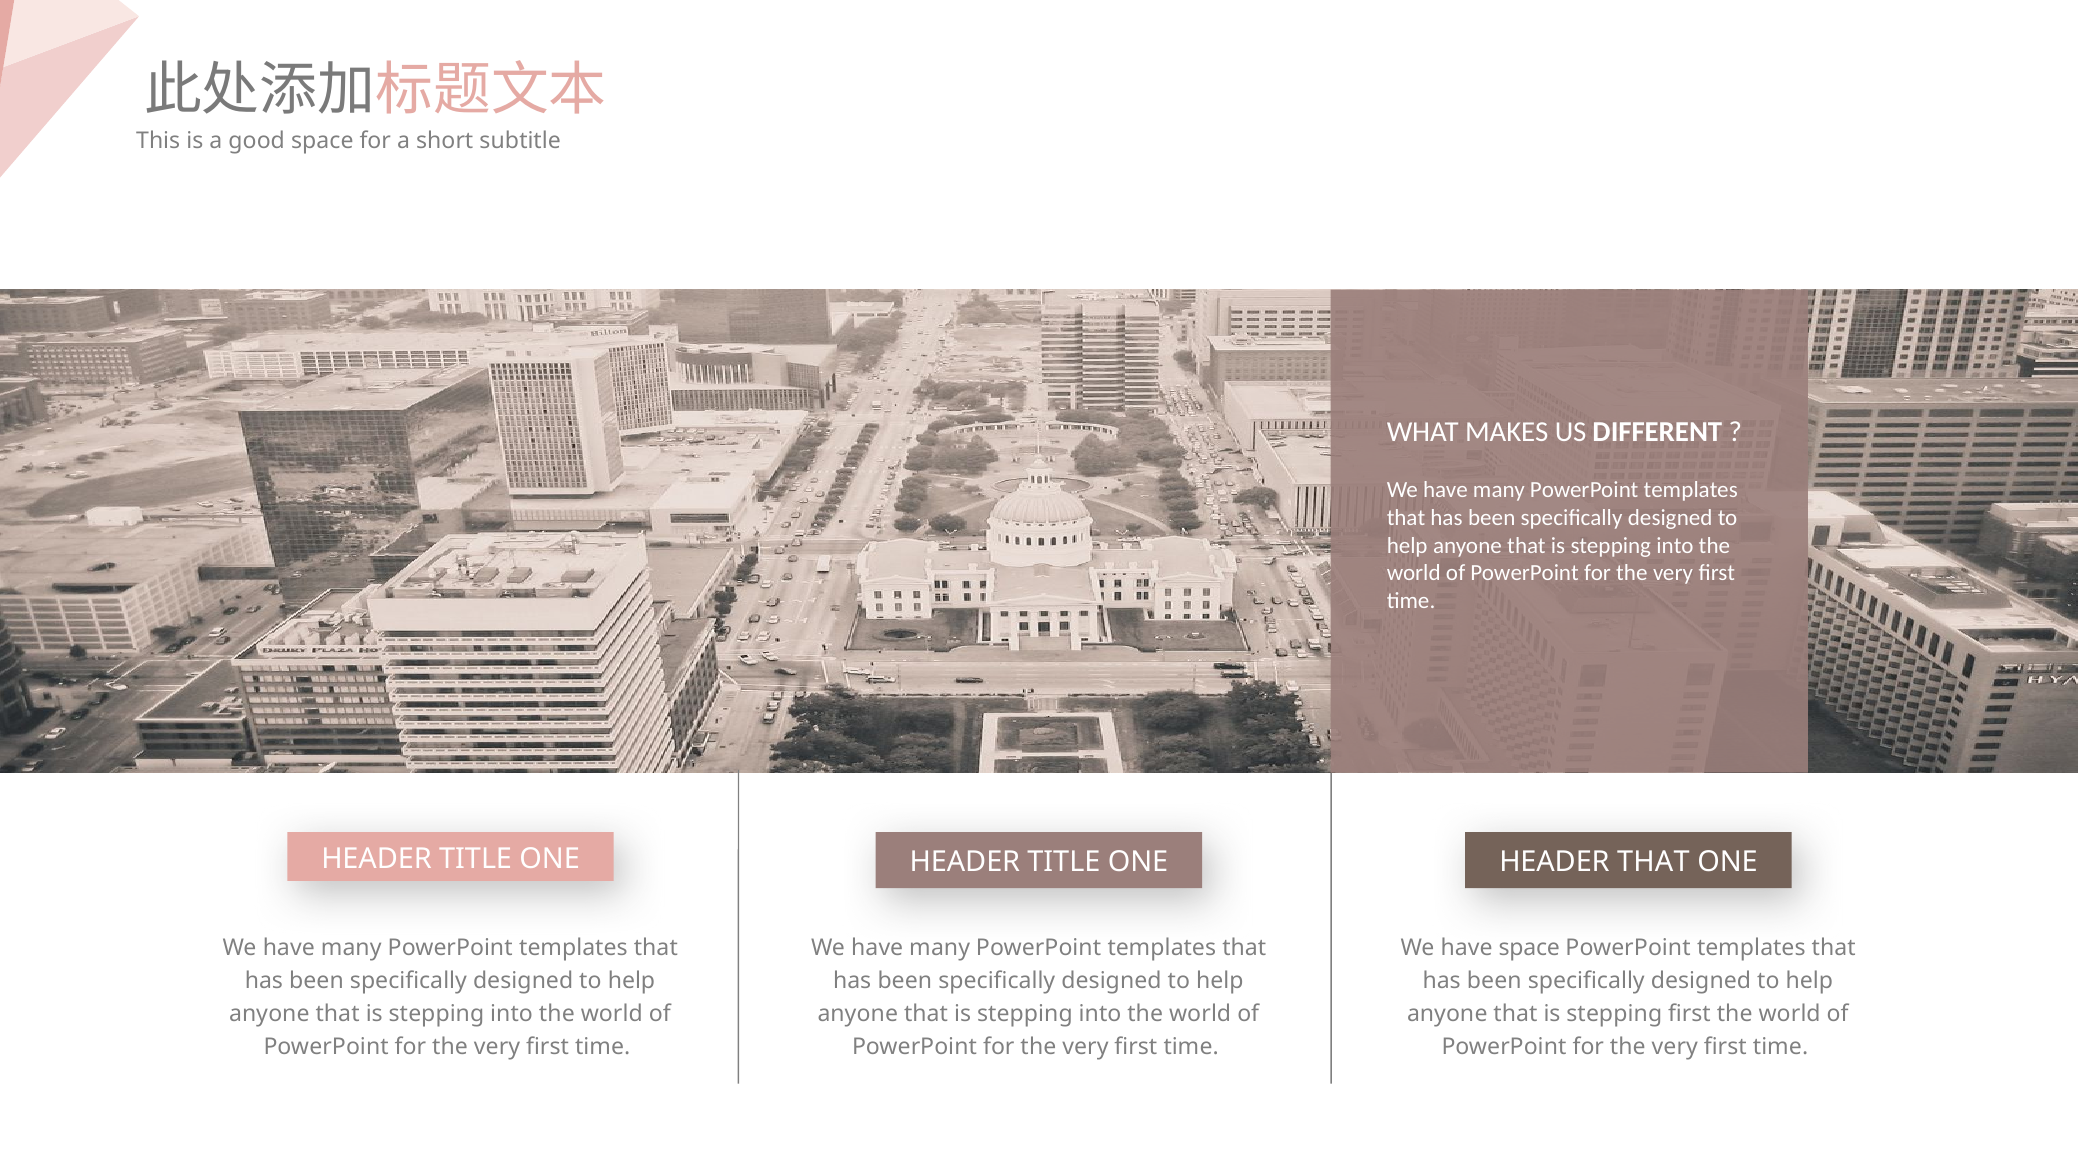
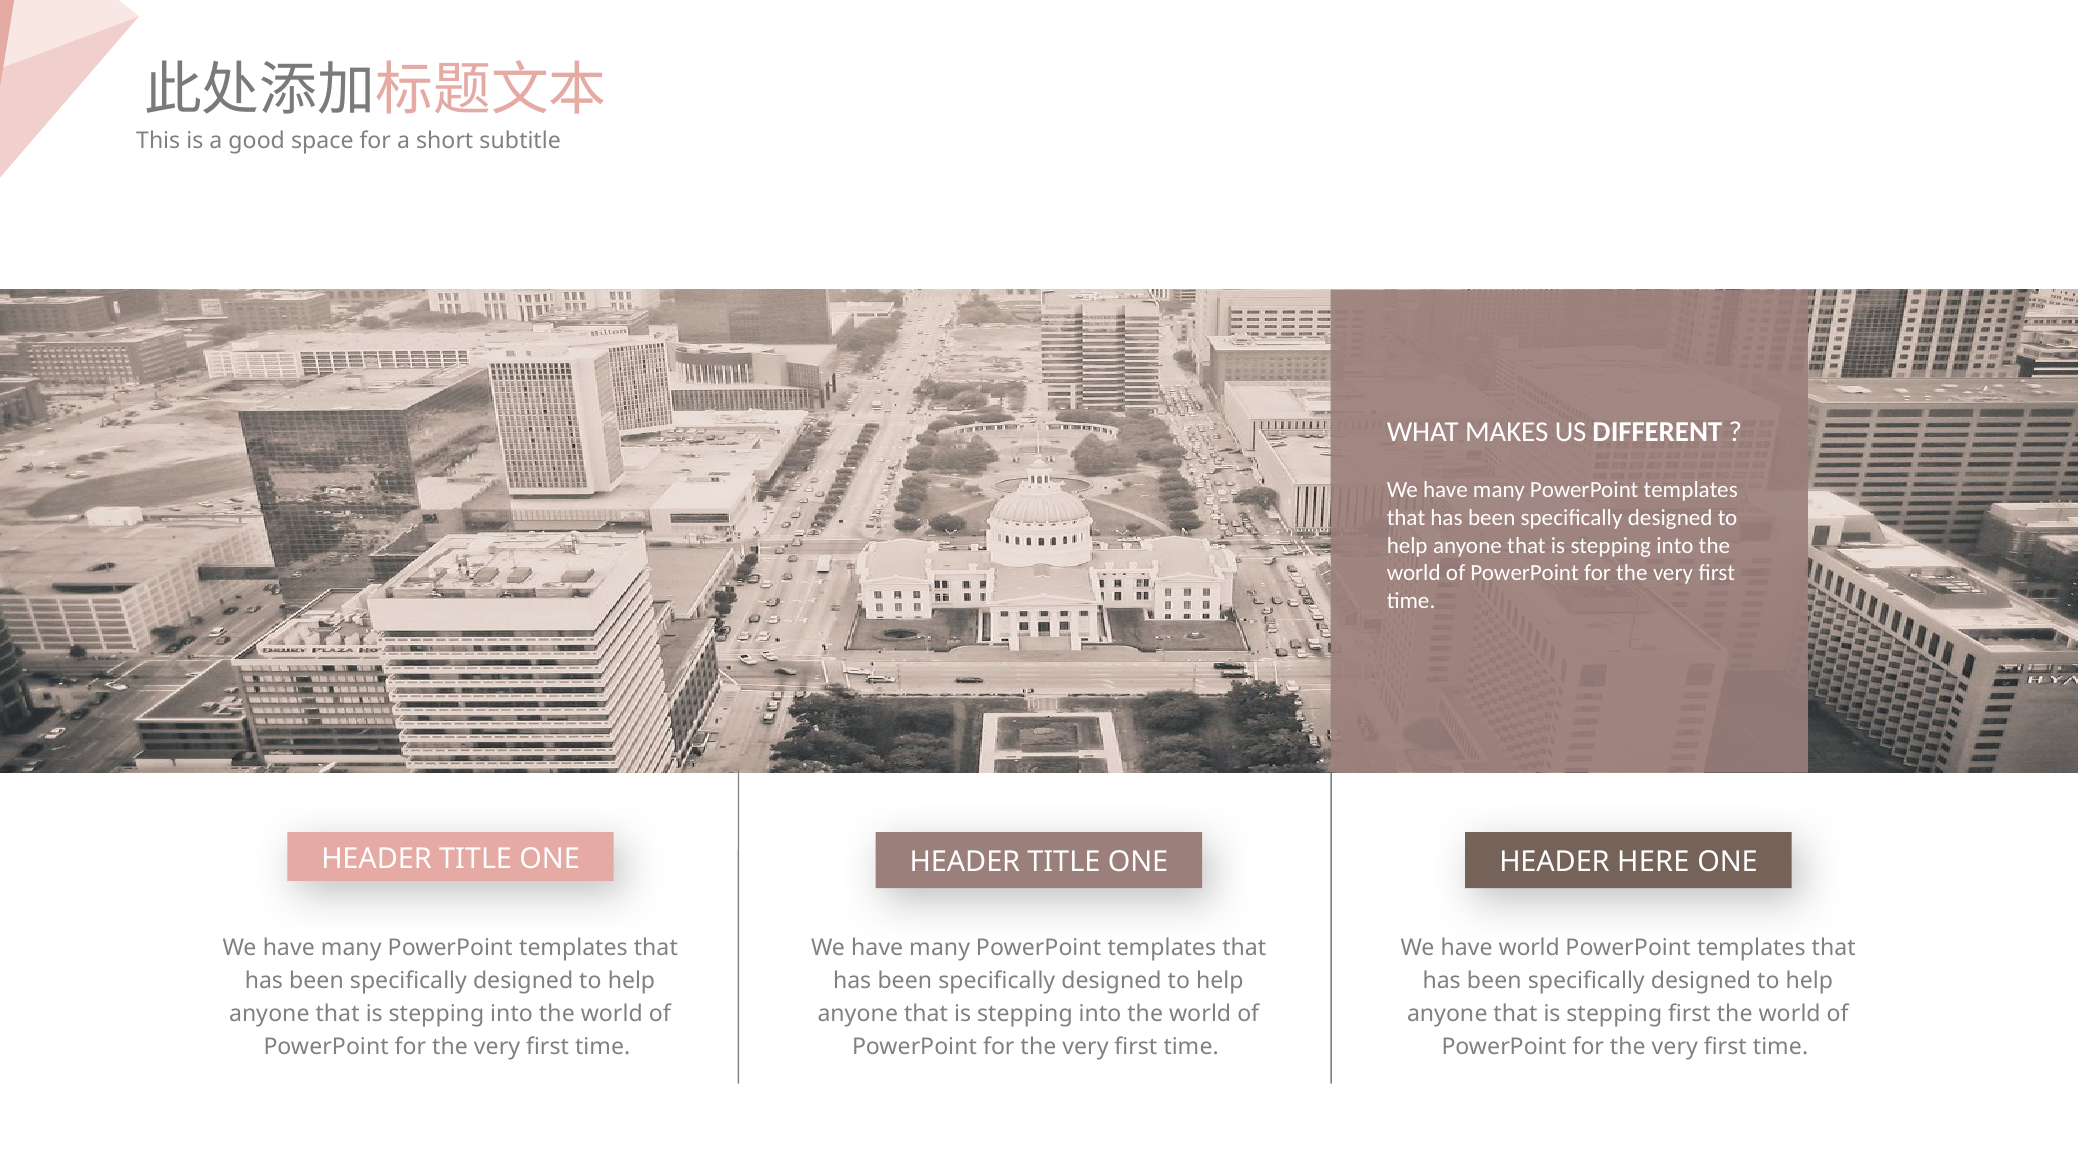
HEADER THAT: THAT -> HERE (1653, 862)
have space: space -> world (1529, 948)
